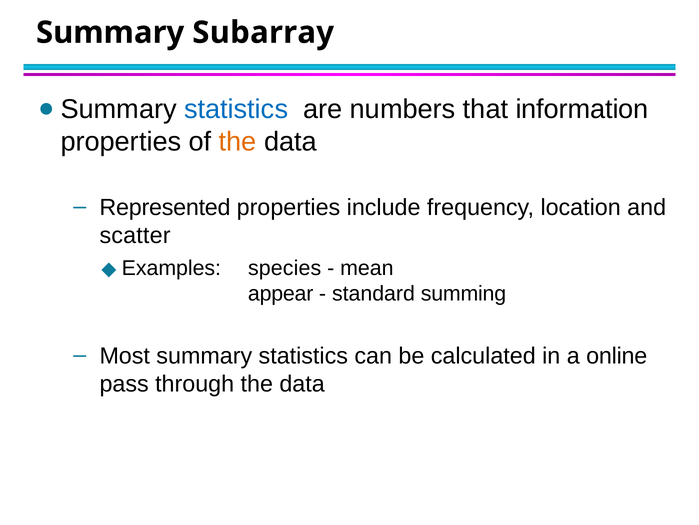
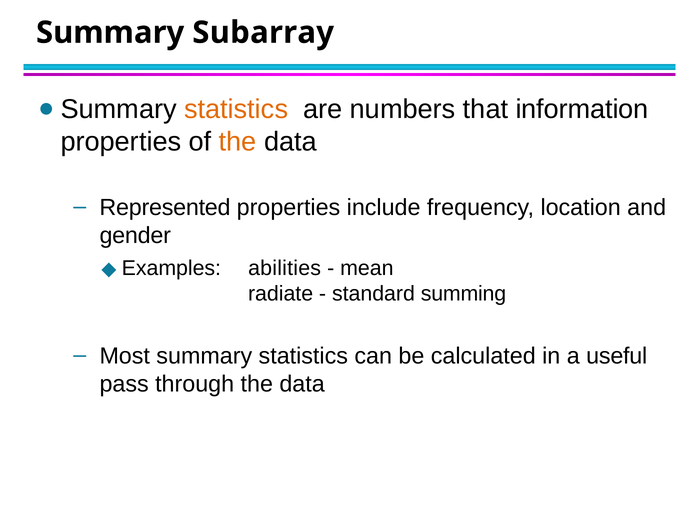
statistics colour: blue -> orange (236, 109)
scatter: scatter -> gender (135, 235)
species: species -> abilities (285, 268)
appear: appear -> radiate (281, 293)
online: online -> useful (617, 356)
